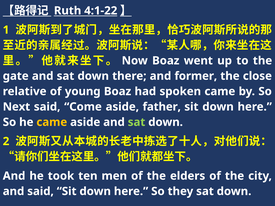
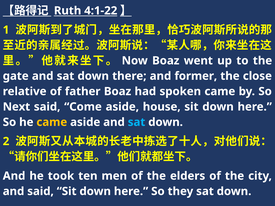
young: young -> father (83, 91)
father: father -> house (162, 107)
sat colour: light green -> light blue (137, 122)
